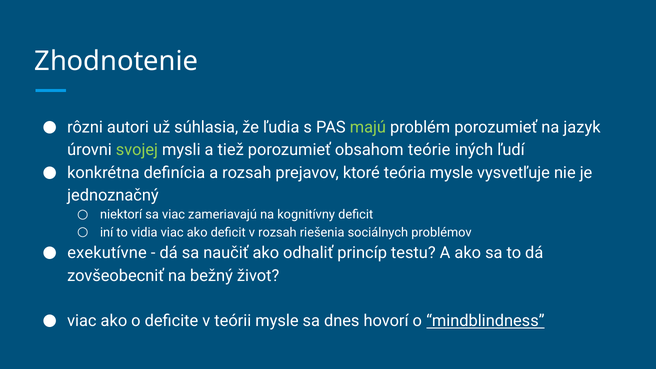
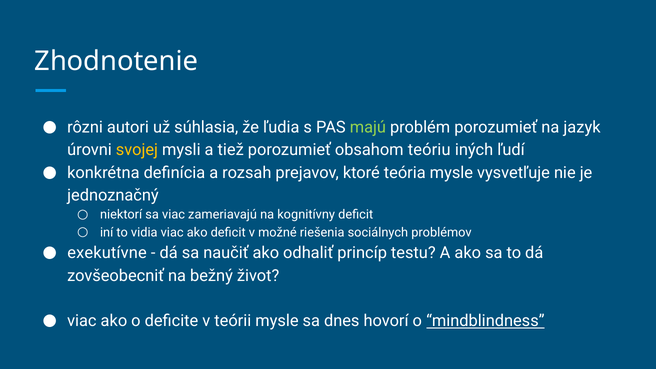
svojej colour: light green -> yellow (137, 150)
teórie: teórie -> teóriu (429, 150)
v rozsah: rozsah -> možné (277, 232)
